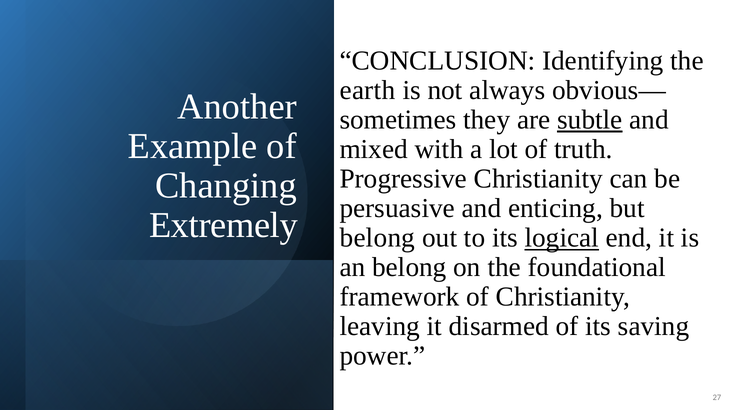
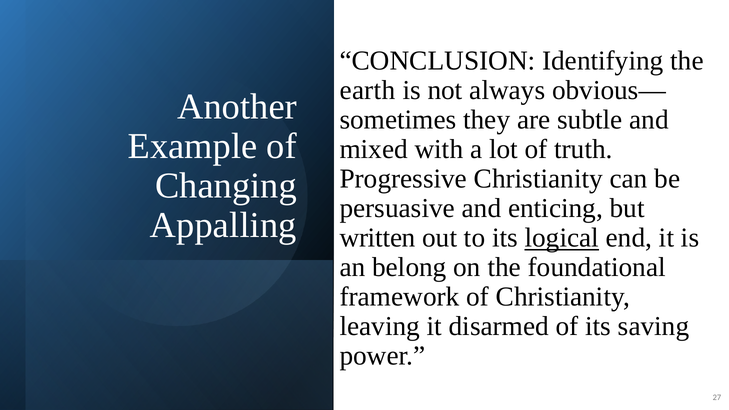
subtle underline: present -> none (590, 120)
Extremely: Extremely -> Appalling (223, 225)
belong: belong -> written (378, 238)
